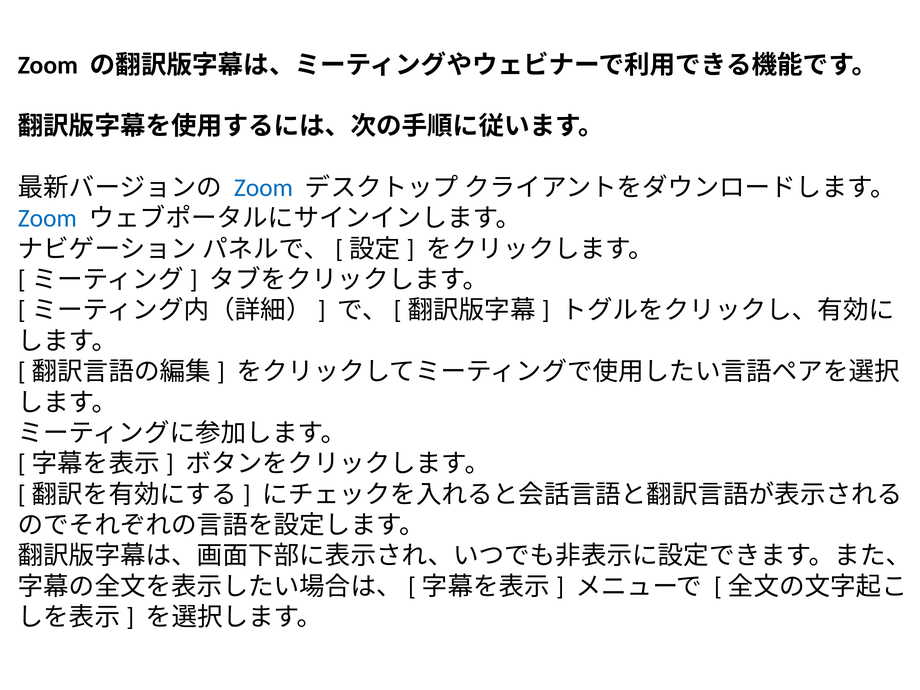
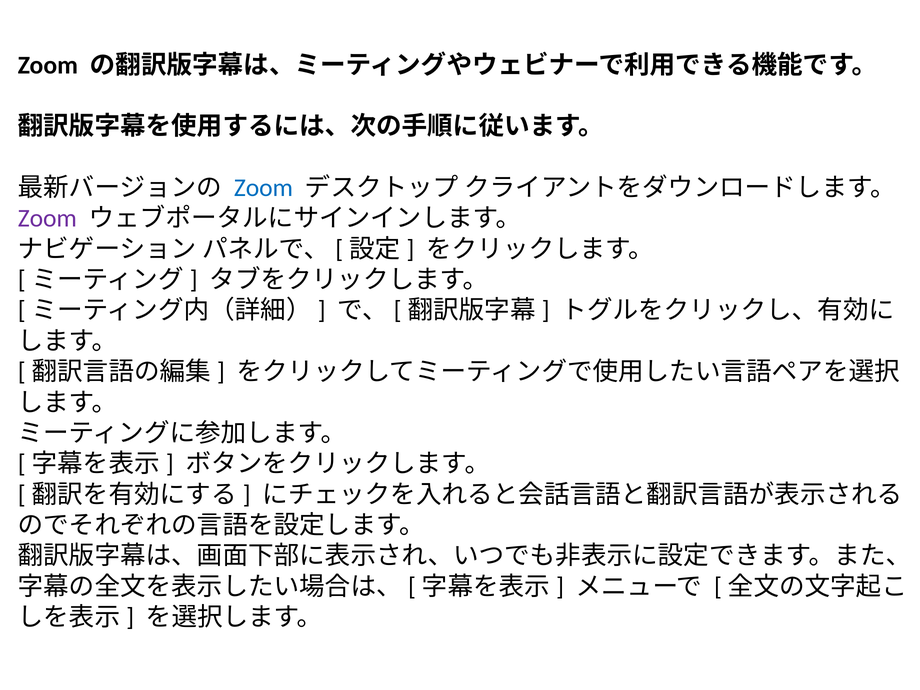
Zoom colour: blue -> purple (47, 219)
